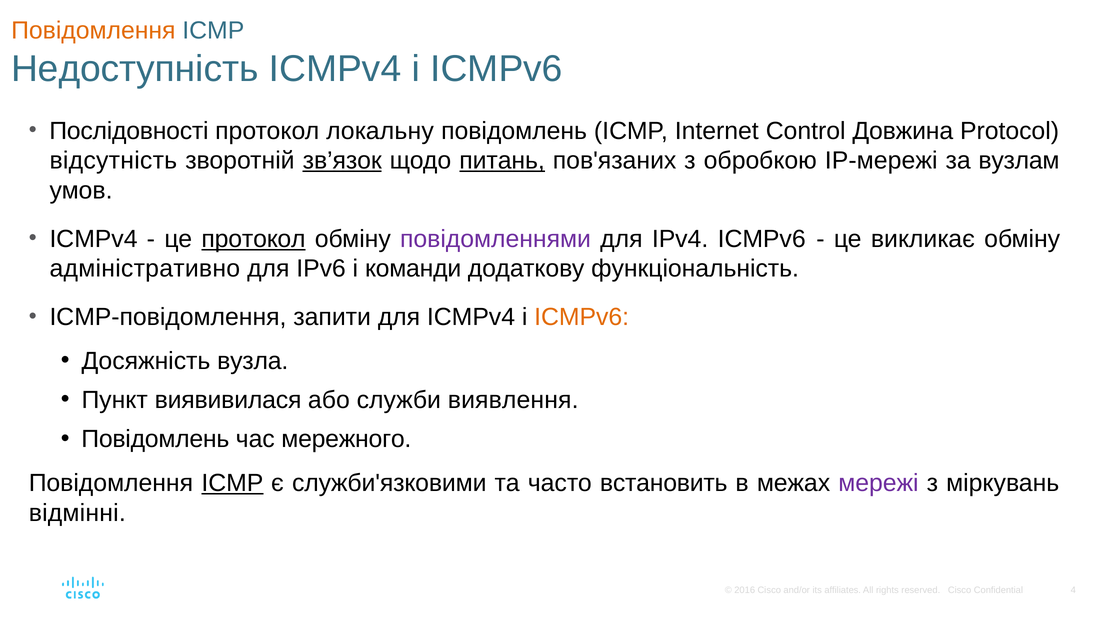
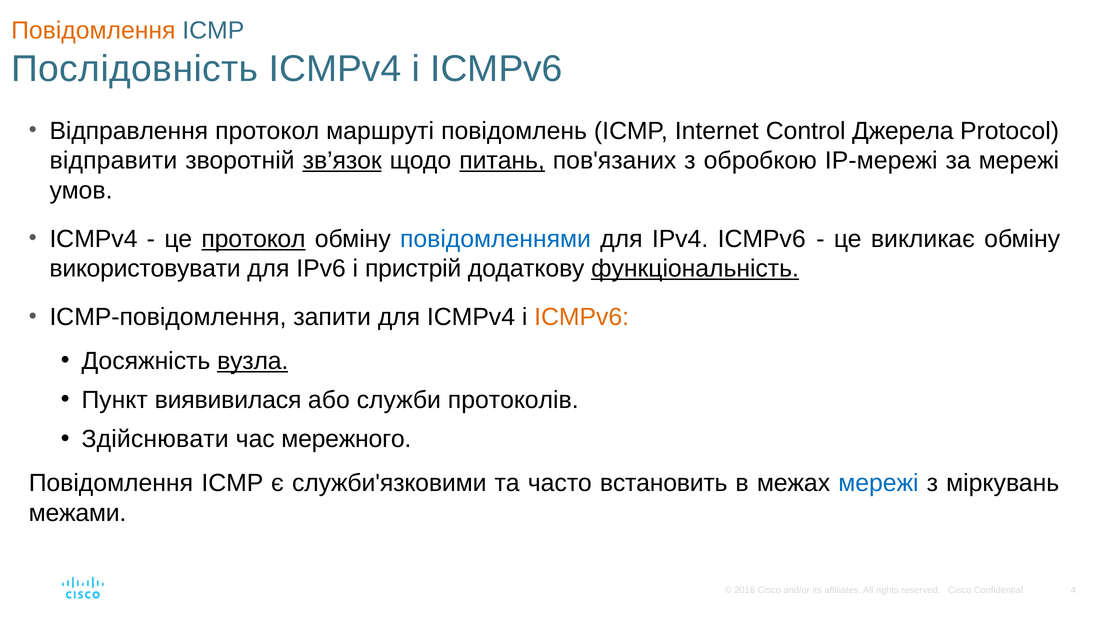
Недоступність: Недоступність -> Послідовність (135, 69)
Послідовності: Послідовності -> Відправлення (129, 131)
локальну: локальну -> маршруті (380, 131)
Довжина: Довжина -> Джерела (903, 131)
відсутність: відсутність -> відправити (113, 161)
за вузлам: вузлам -> мережі (1019, 161)
повідомленнями colour: purple -> blue (495, 239)
адміністративно: адміністративно -> використовувати (145, 269)
команди: команди -> пристрій (413, 269)
функціональність underline: none -> present (695, 269)
вузла underline: none -> present (253, 361)
виявлення: виявлення -> протоколів (513, 400)
Повідомлень: Повідомлень -> Здійснювати (155, 439)
ICMP underline: present -> none (232, 483)
мережі colour: purple -> blue (878, 483)
відмінні: відмінні -> межами (77, 513)
